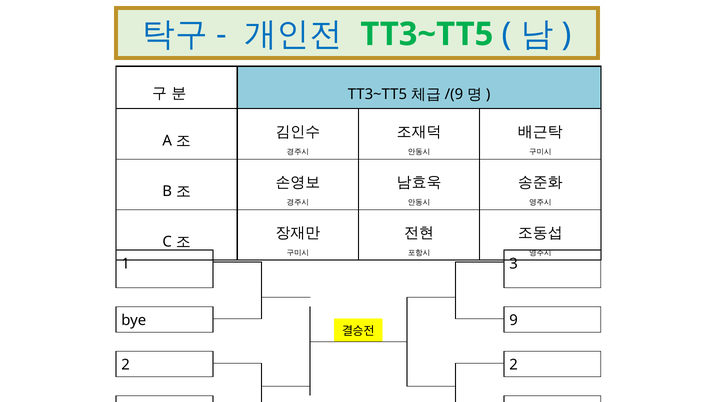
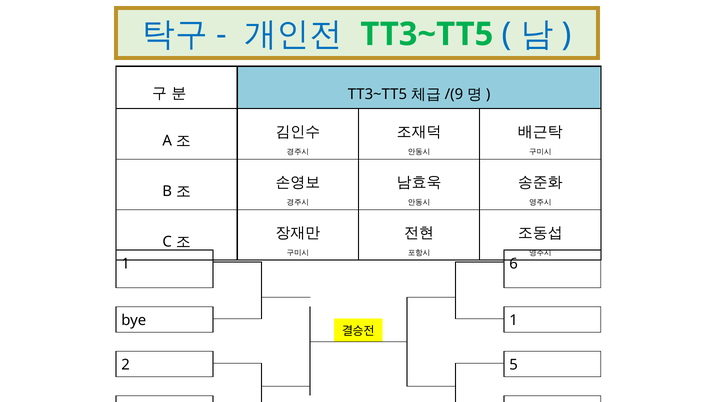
1 3: 3 -> 6 (514, 263)
bye 9: 9 -> 1 (514, 320)
2 2: 2 -> 5 (514, 365)
